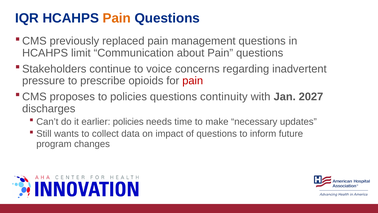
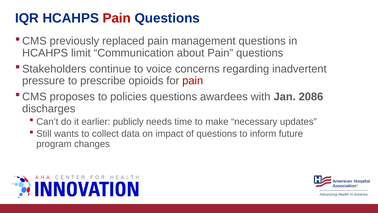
Pain colour: orange -> red (117, 18)
continuity: continuity -> awardees (224, 97)
2027: 2027 -> 2086 (311, 97)
earlier policies: policies -> publicly (128, 121)
